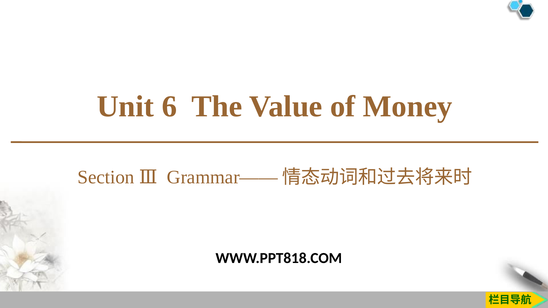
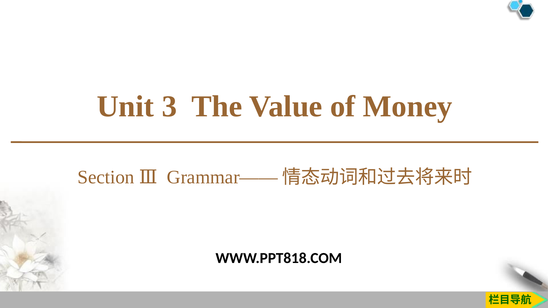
6: 6 -> 3 (169, 106)
